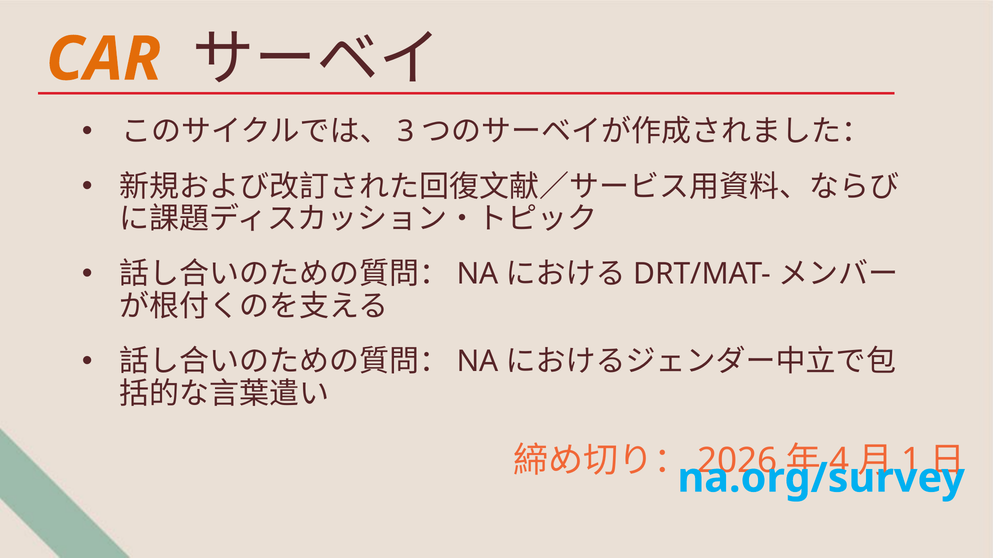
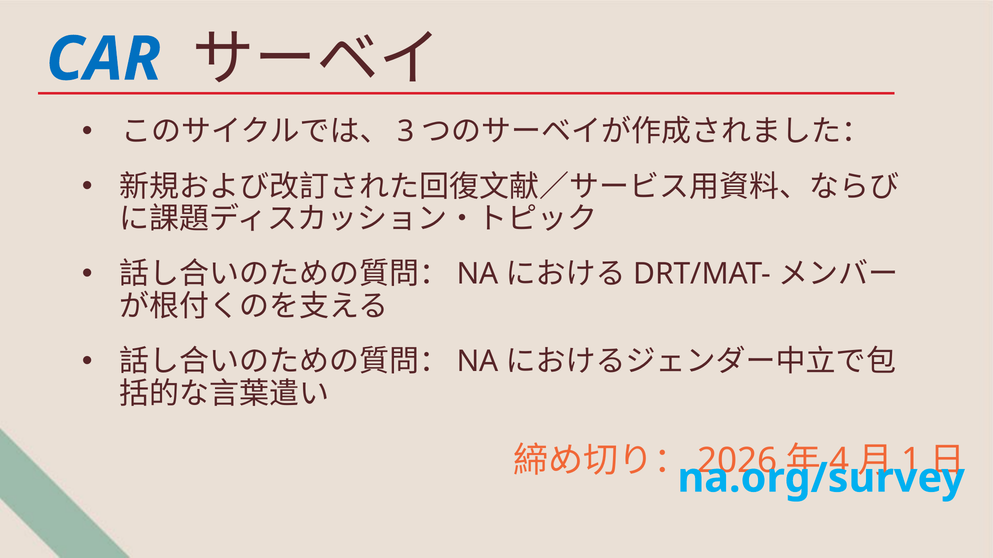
CAR colour: orange -> blue (104, 59)
